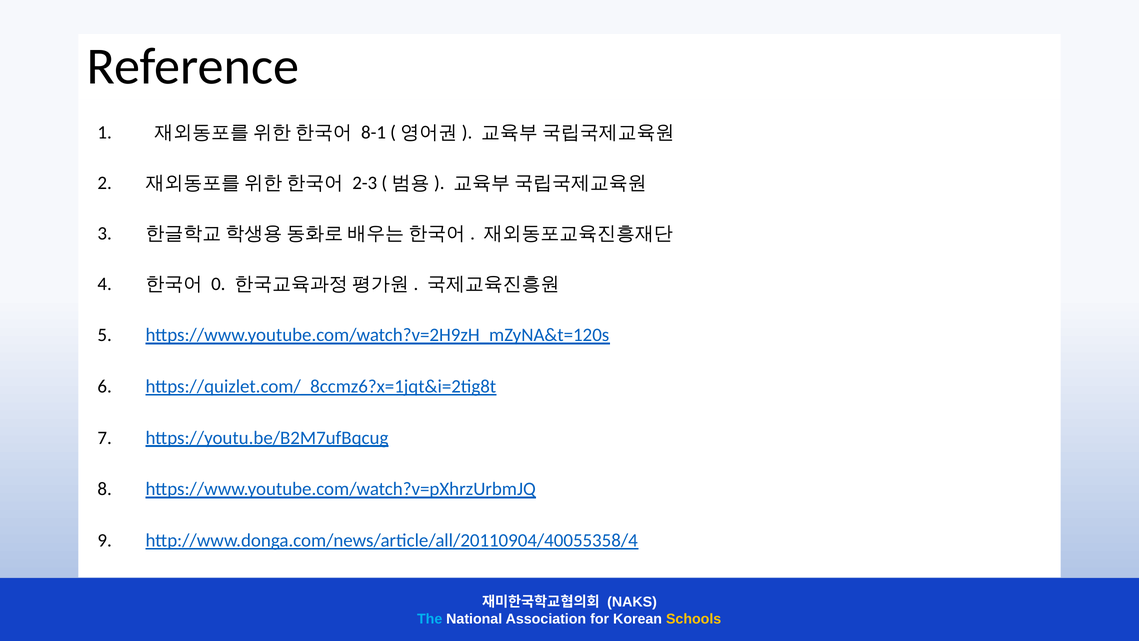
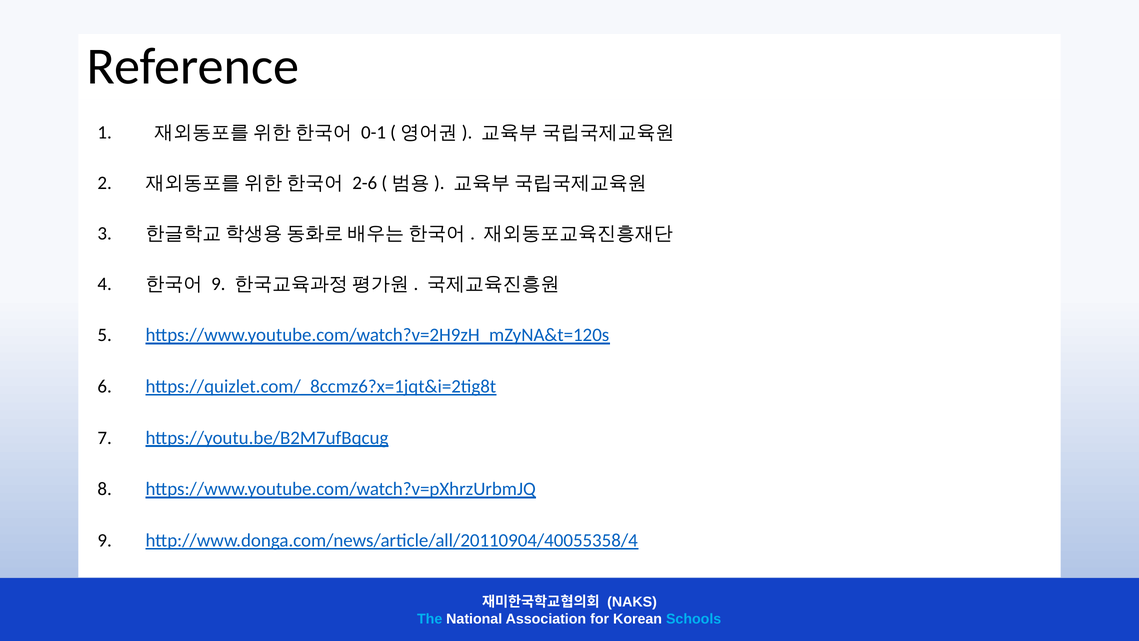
8-1: 8-1 -> 0-1 (374, 133)
2-3: 2-3 -> 2-6 (365, 183)
0: 0 -> 9 (218, 284)
Schools colour: yellow -> light blue (694, 619)
